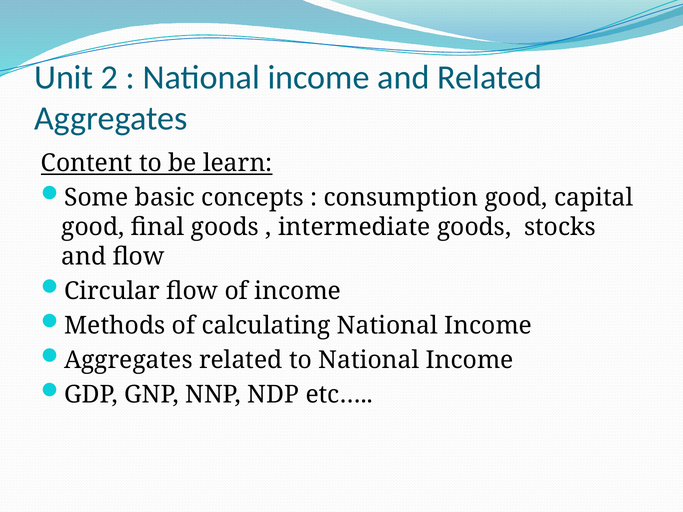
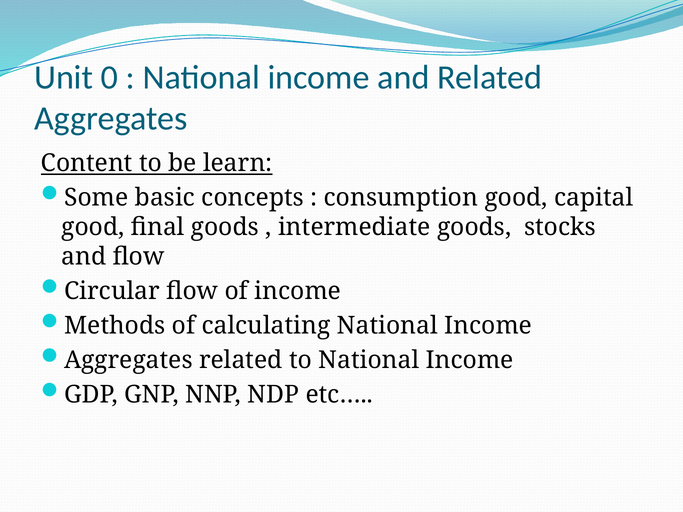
2: 2 -> 0 (110, 77)
